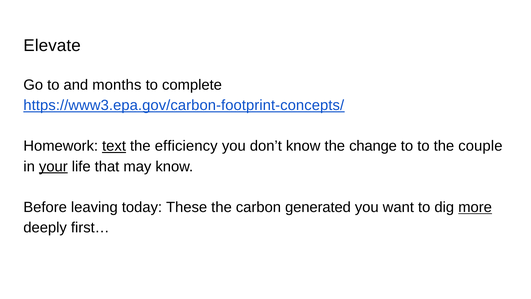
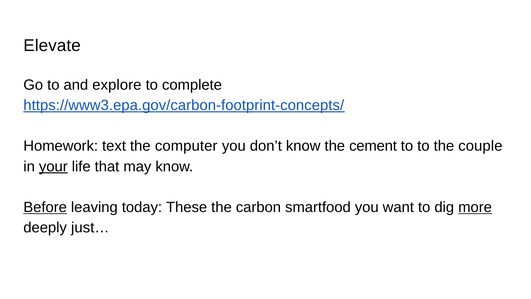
months: months -> explore (117, 85)
text underline: present -> none (114, 146)
efficiency: efficiency -> computer (186, 146)
change: change -> cement (373, 146)
Before underline: none -> present (45, 207)
generated: generated -> smartfood (318, 207)
first…: first… -> just… (90, 227)
